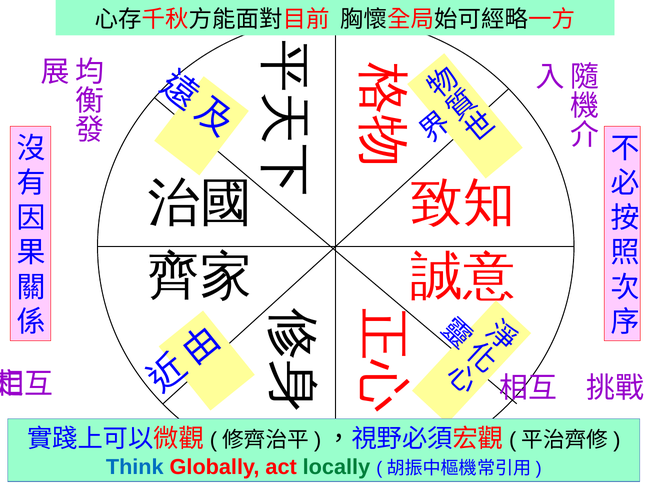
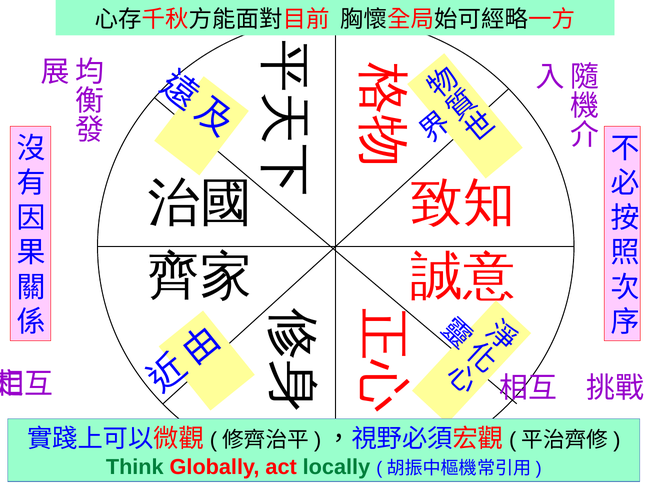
Think colour: blue -> green (135, 466)
